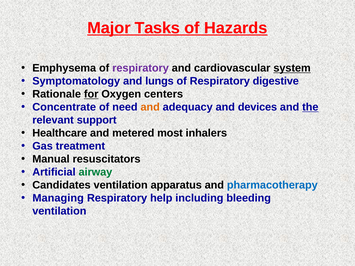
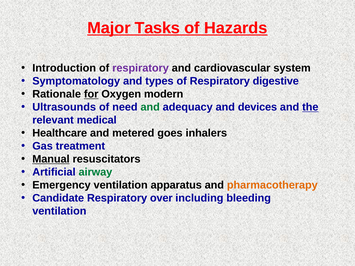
Emphysema: Emphysema -> Introduction (64, 68)
system underline: present -> none (292, 68)
lungs: lungs -> types (159, 81)
centers: centers -> modern (164, 94)
Concentrate: Concentrate -> Ultrasounds (64, 107)
and colour: orange -> green (150, 107)
support: support -> medical (97, 120)
most: most -> goes (170, 133)
Manual underline: none -> present (51, 159)
Candidates: Candidates -> Emergency (61, 185)
pharmacotherapy colour: blue -> orange (272, 185)
Managing: Managing -> Candidate (58, 198)
help: help -> over (161, 198)
